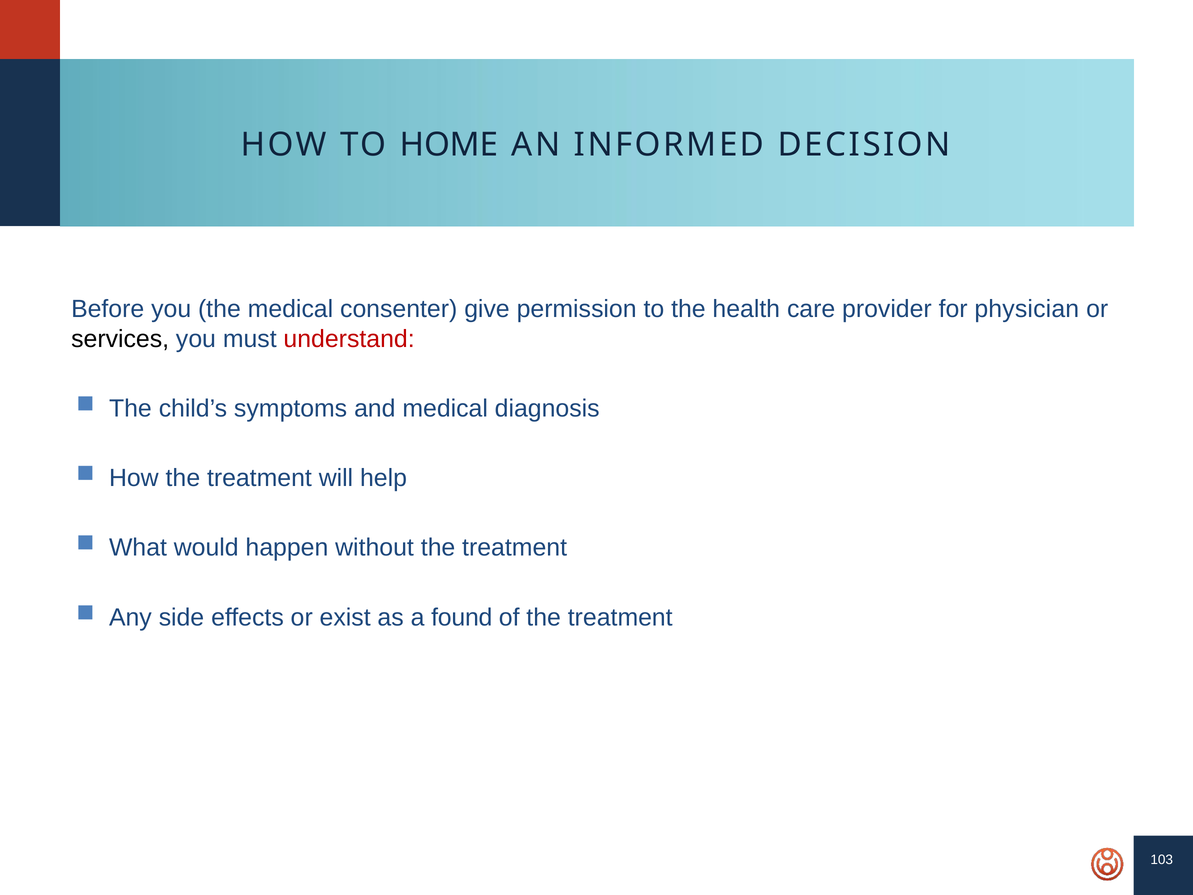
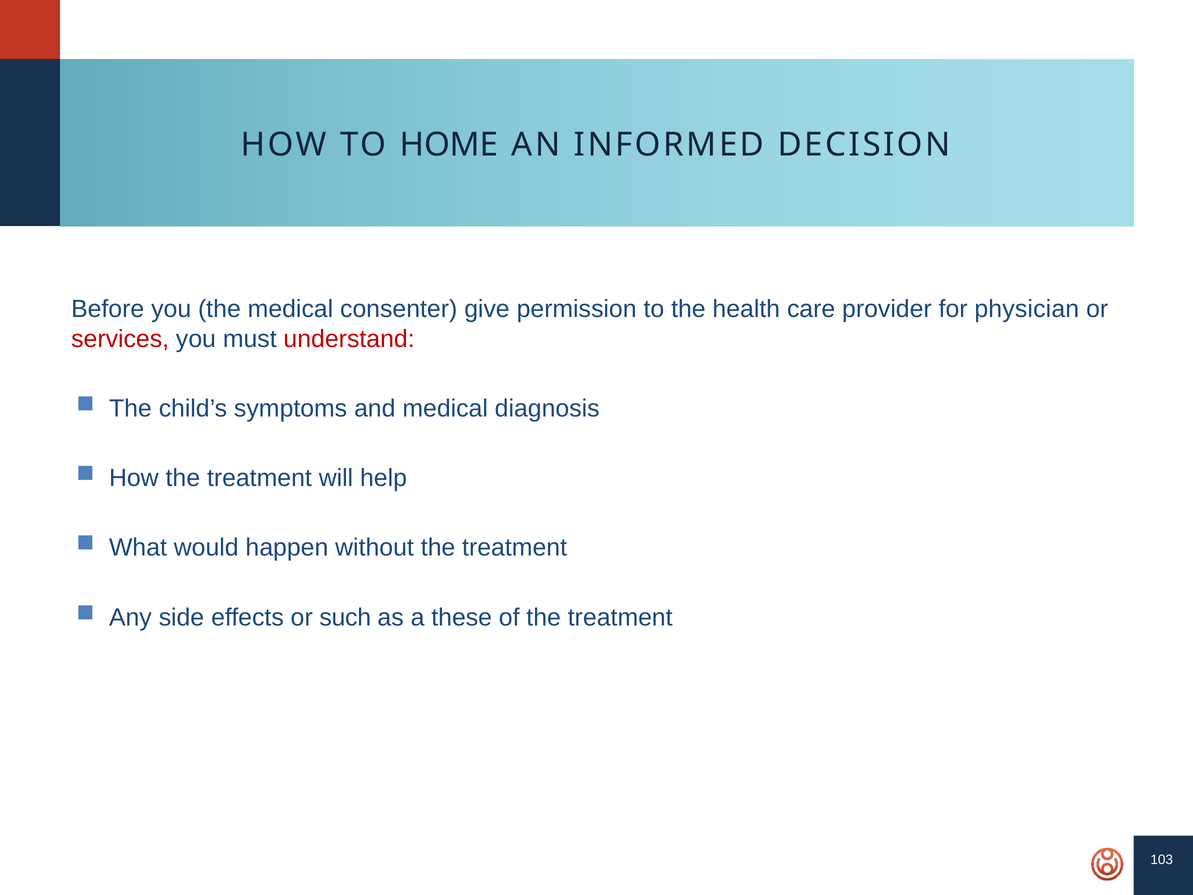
services colour: black -> red (120, 339)
exist: exist -> such (345, 617)
found: found -> these (462, 617)
